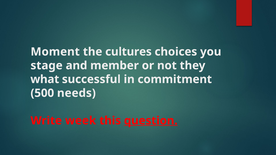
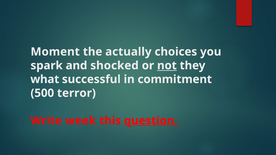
cultures: cultures -> actually (128, 52)
stage: stage -> spark (47, 66)
member: member -> shocked (114, 66)
not underline: none -> present (167, 66)
needs: needs -> terror (76, 93)
